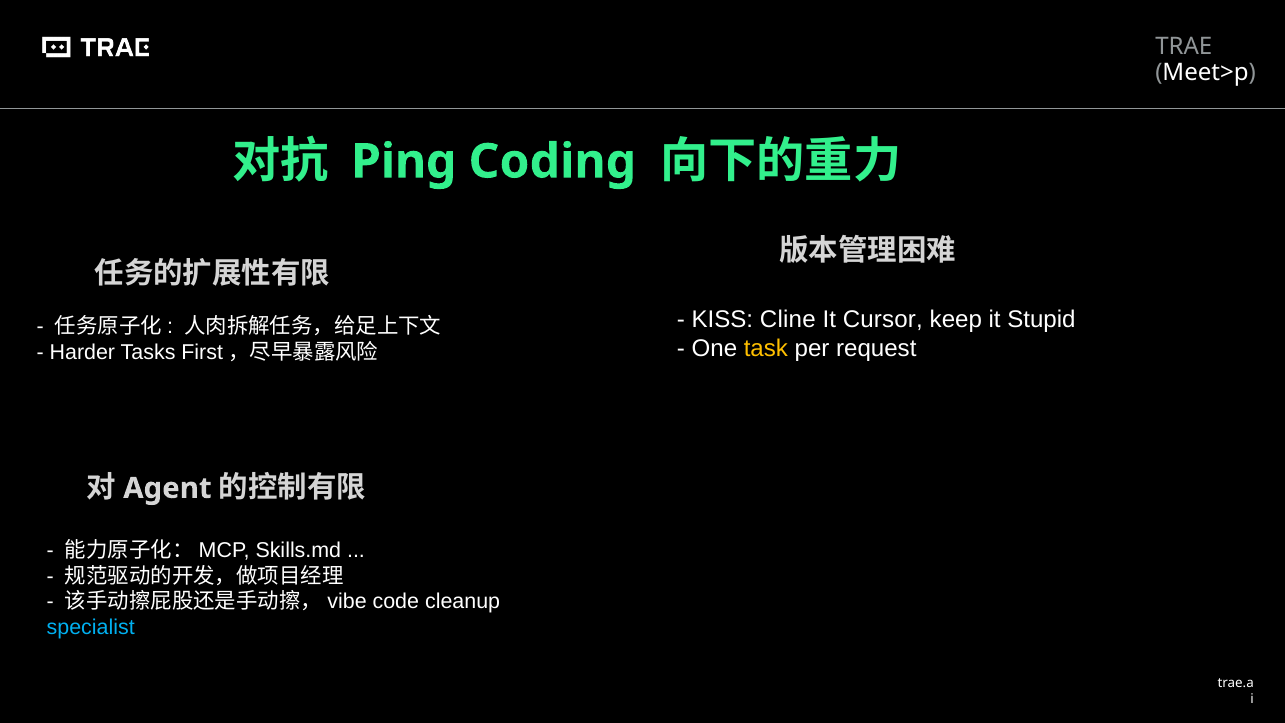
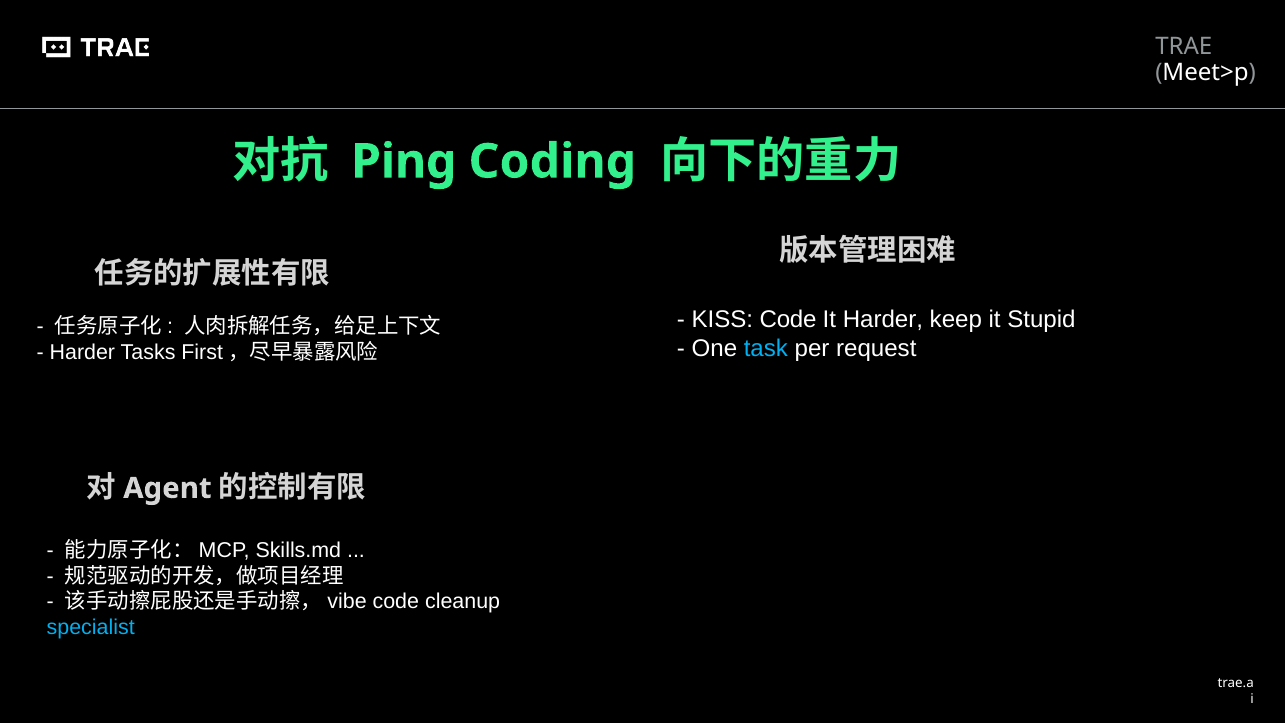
KISS Cline: Cline -> Code (788, 319)
It Cursor: Cursor -> Harder (883, 319)
task colour: yellow -> light blue (766, 348)
